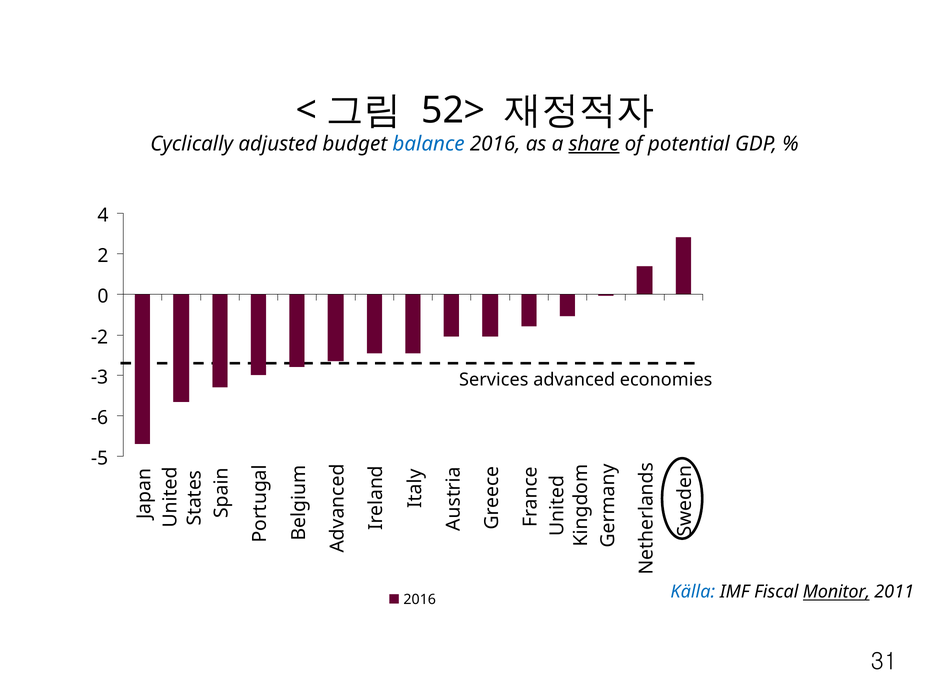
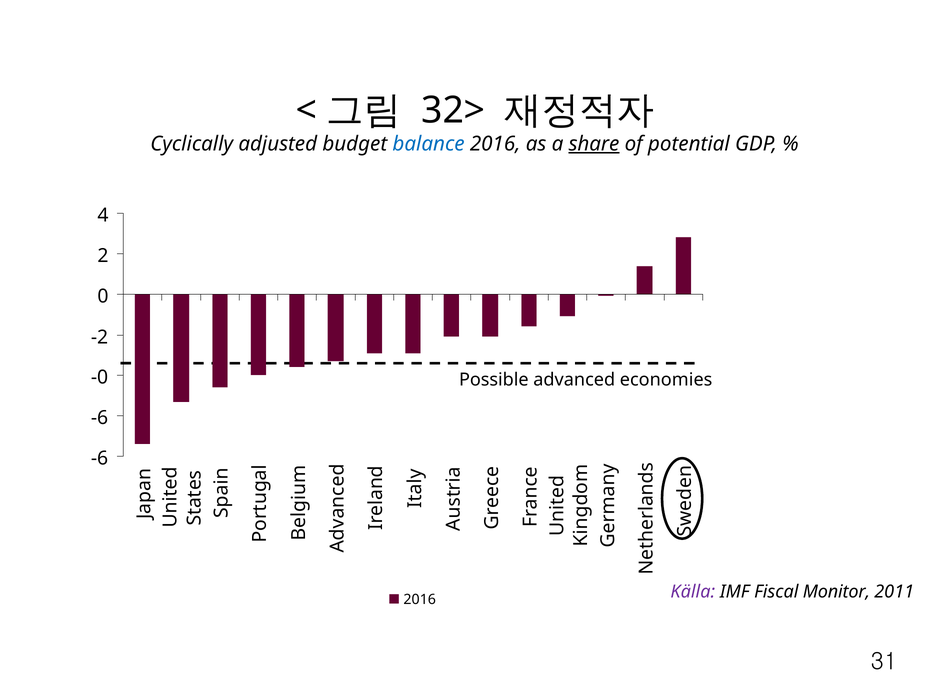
52>: 52> -> 32> (453, 110)
-3: -3 -> -0 (100, 377)
Services: Services -> Possible (494, 380)
-5: -5 -> -6 (100, 458)
Källa colour: blue -> purple (693, 592)
Monitor underline: present -> none (836, 592)
